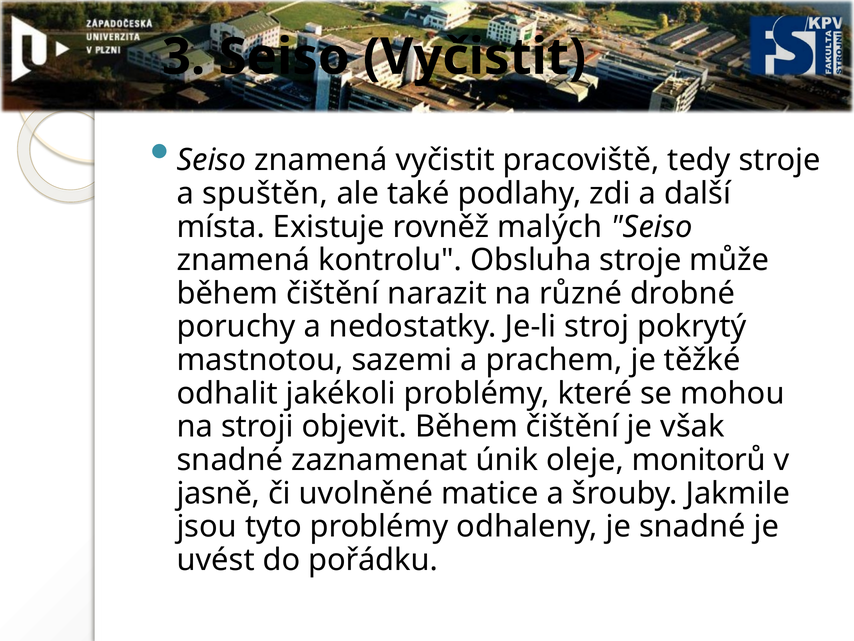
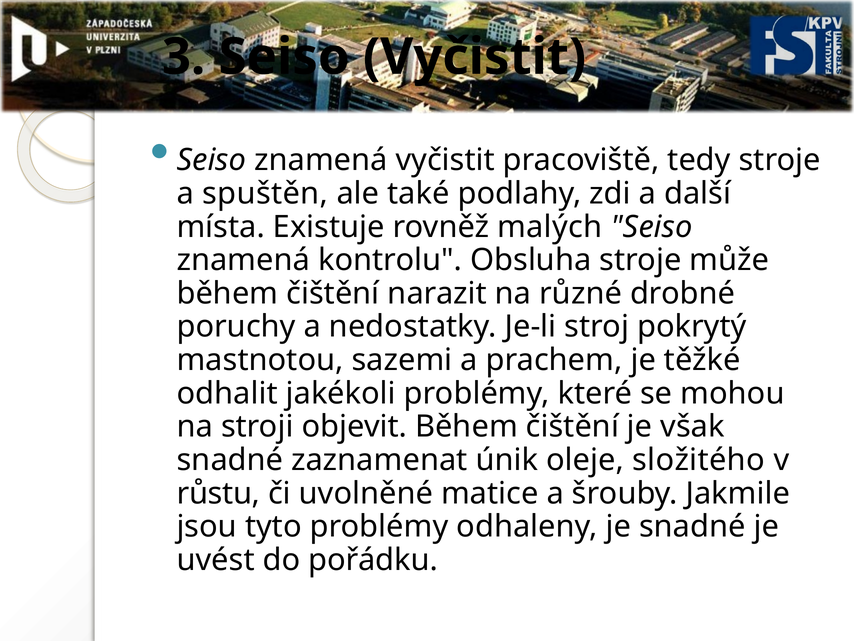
monitorů: monitorů -> složitého (699, 460)
jasně: jasně -> růstu (218, 493)
